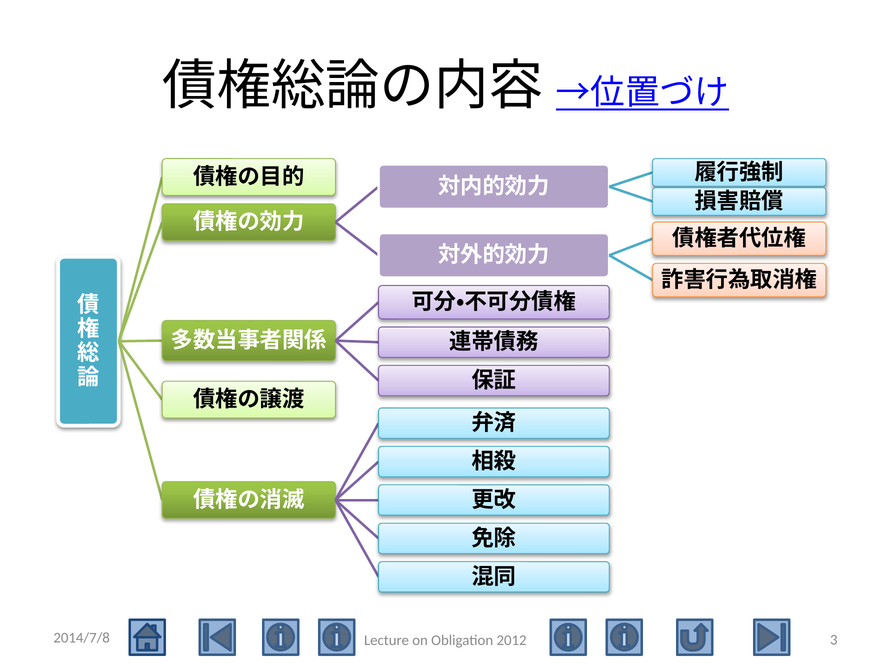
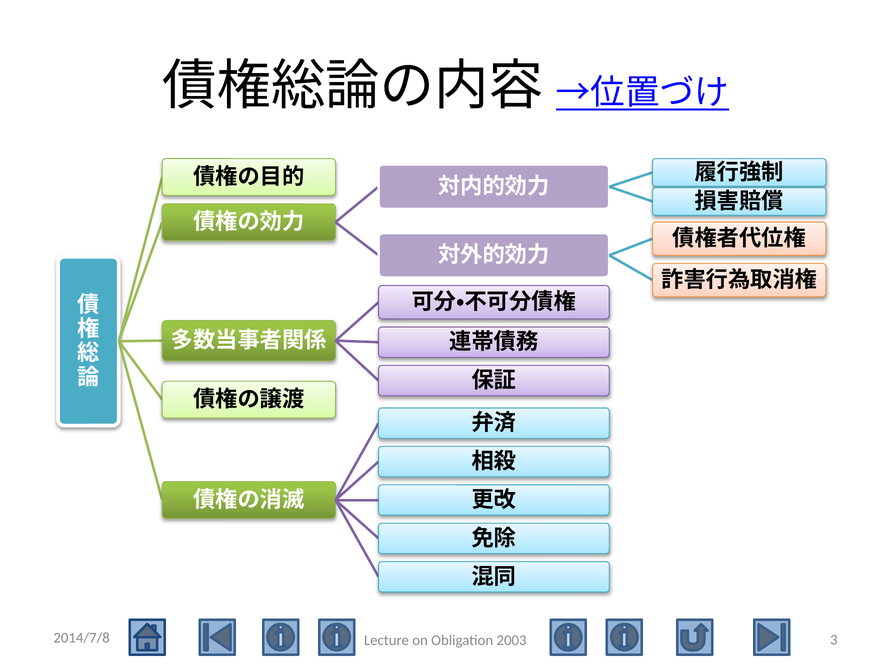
2012: 2012 -> 2003 (512, 640)
